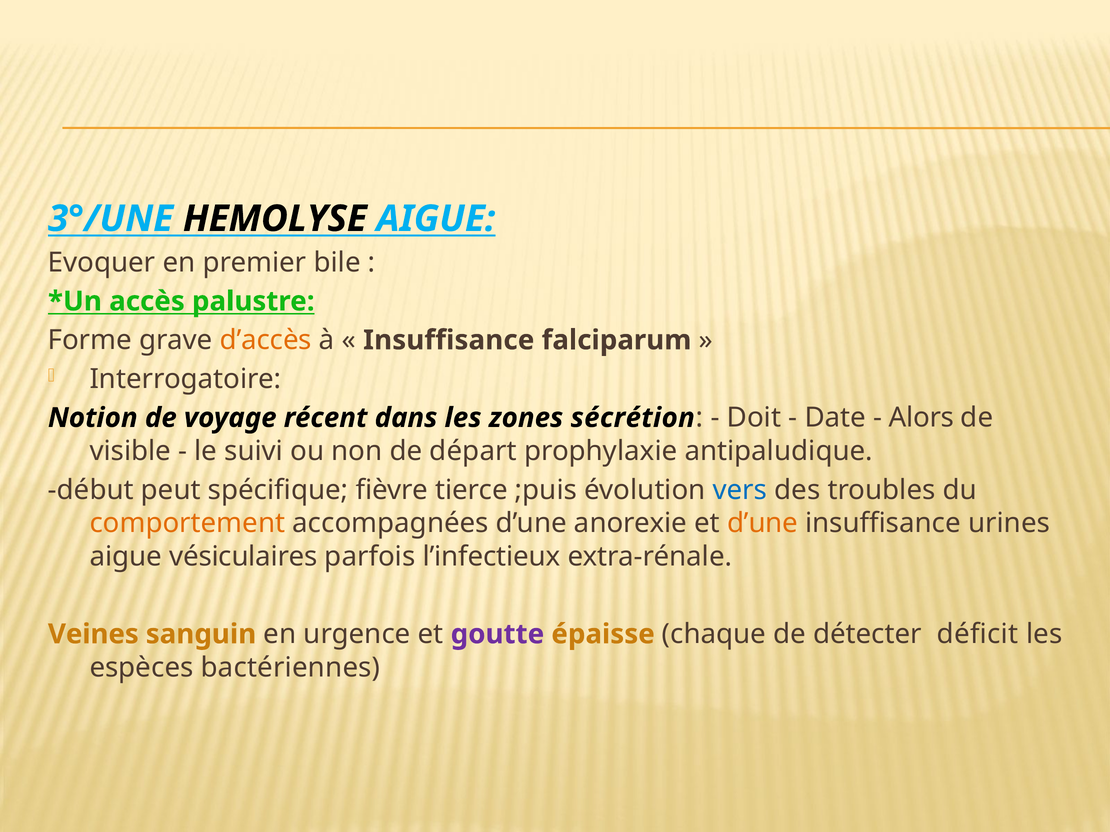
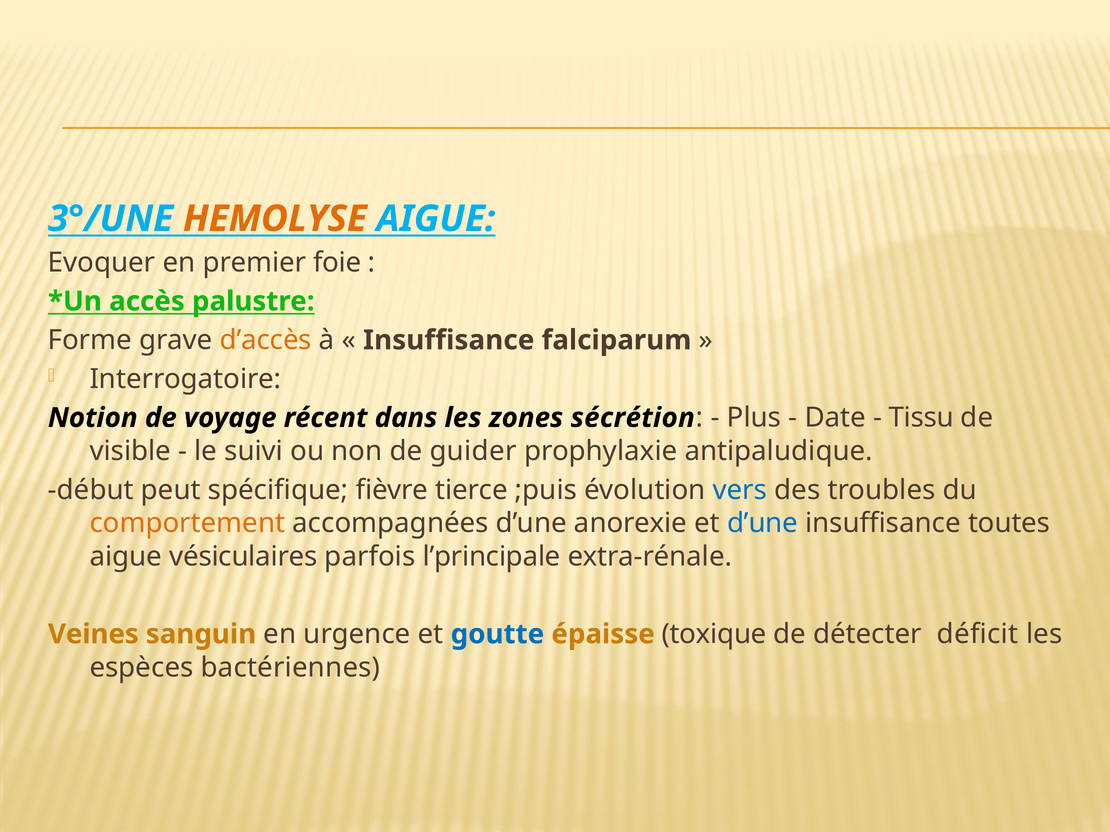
HEMOLYSE colour: black -> orange (275, 219)
bile: bile -> foie (337, 263)
Doit: Doit -> Plus (754, 418)
Alors: Alors -> Tissu (921, 418)
départ: départ -> guider (473, 451)
d’une colour: orange -> blue (763, 524)
urines: urines -> toutes (1009, 524)
l’infectieux: l’infectieux -> l’principale (492, 557)
goutte colour: purple -> blue (497, 635)
chaque: chaque -> toxique (714, 635)
